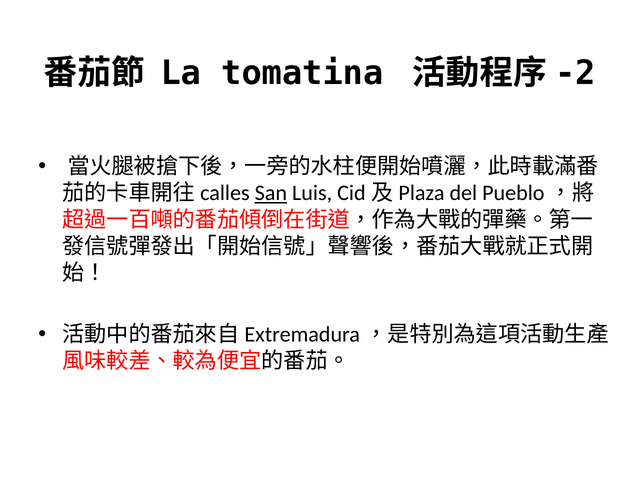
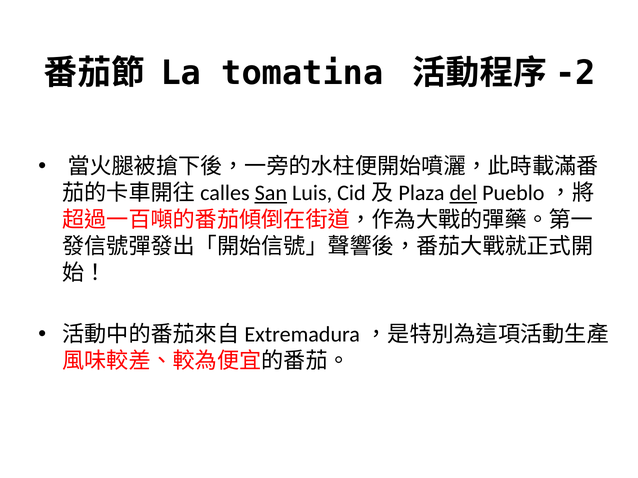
del underline: none -> present (463, 193)
